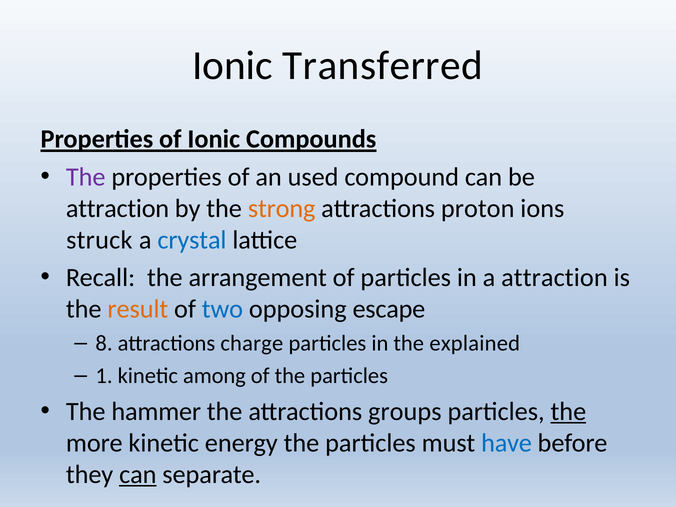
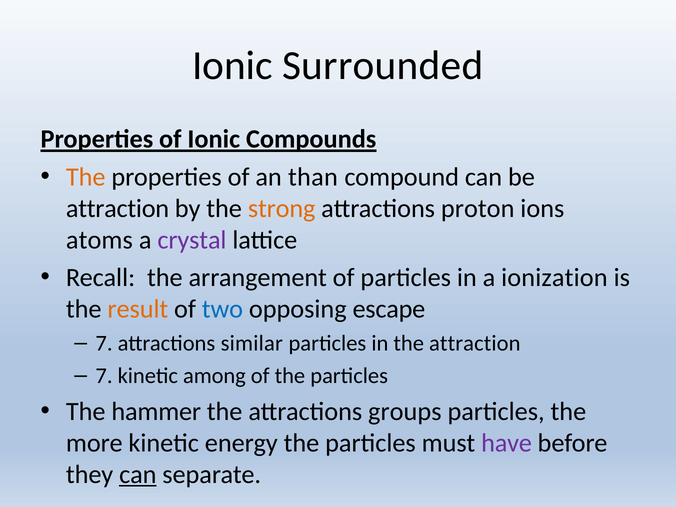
Transferred: Transferred -> Surrounded (383, 65)
The colour: purple -> orange (86, 177)
used: used -> than (313, 177)
struck: struck -> atoms (99, 240)
crystal colour: blue -> purple (192, 240)
a attraction: attraction -> ionization (554, 278)
8: 8 -> 7 (104, 343)
charge: charge -> similar (252, 343)
the explained: explained -> attraction (475, 343)
1: 1 -> 7 (104, 376)
the underline: present -> none (568, 411)
have colour: blue -> purple (507, 443)
